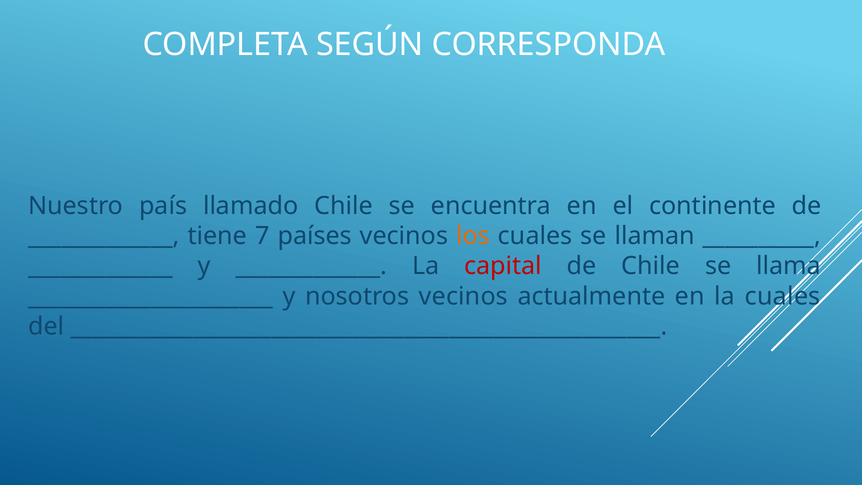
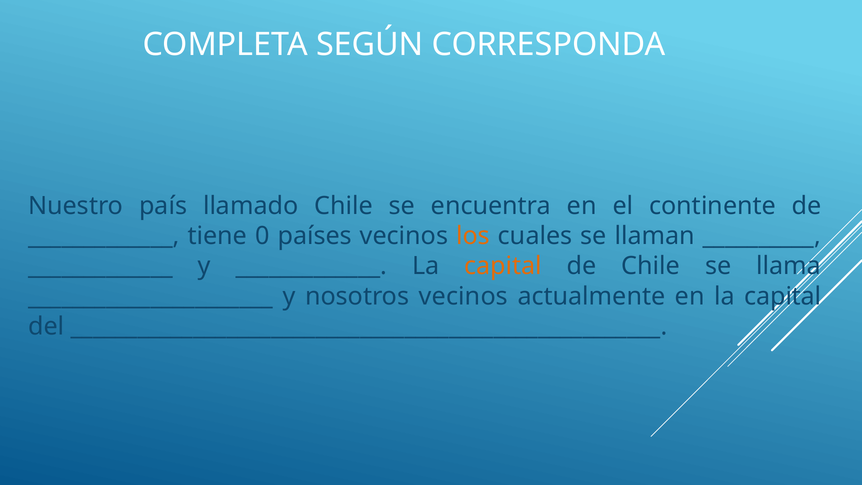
7: 7 -> 0 (262, 236)
capital colour: red -> orange (503, 266)
en la cuales: cuales -> capital (783, 296)
